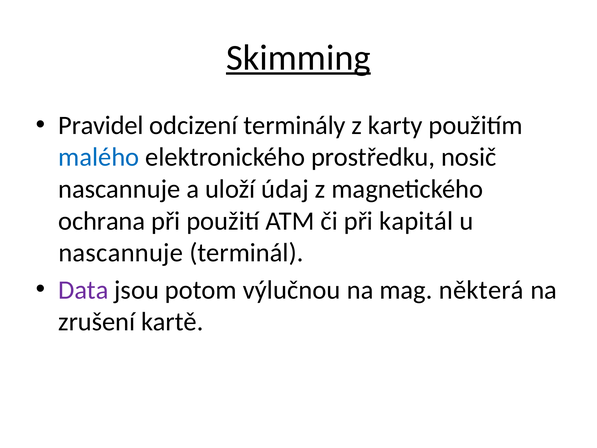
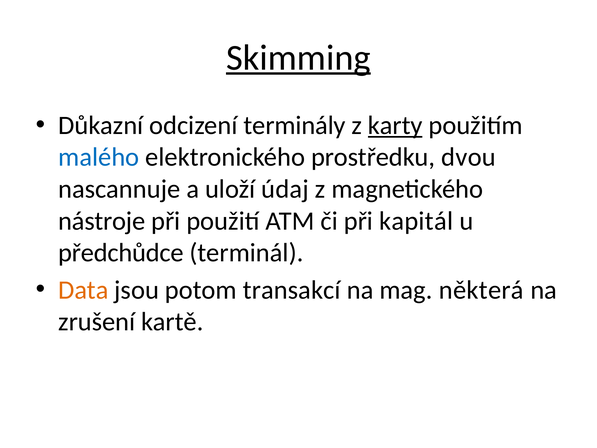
Pravidel: Pravidel -> Důkazní (101, 125)
karty underline: none -> present (395, 125)
nosič: nosič -> dvou (469, 157)
ochrana: ochrana -> nástroje (102, 221)
nascannuje: nascannuje -> předchůdce (121, 253)
Data colour: purple -> orange (83, 290)
výlučnou: výlučnou -> transakcí (292, 290)
